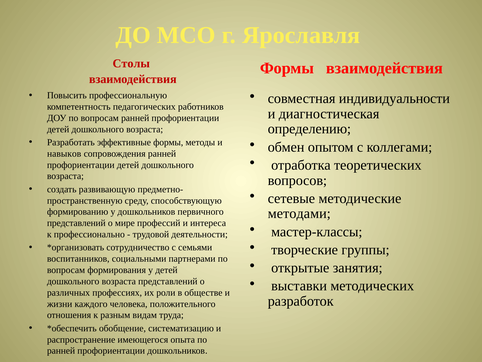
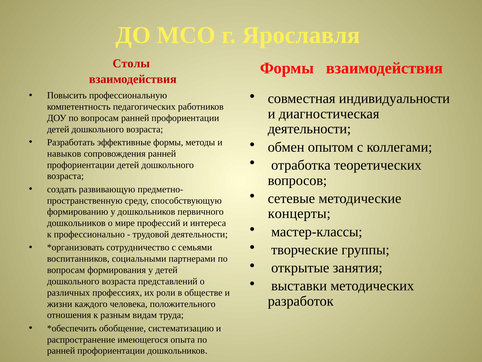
определению: определению -> деятельности (309, 129)
методами: методами -> концерты (299, 213)
представлений: представлений -> дошкольников (76, 223)
